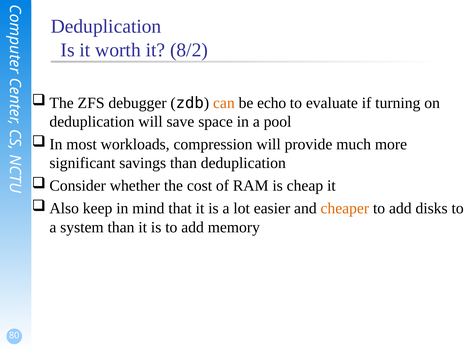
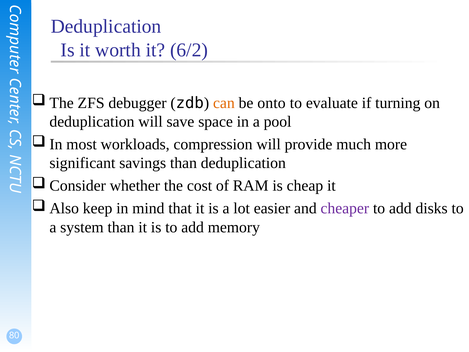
8/2: 8/2 -> 6/2 (189, 50)
echo: echo -> onto (272, 103)
cheaper colour: orange -> purple (345, 208)
